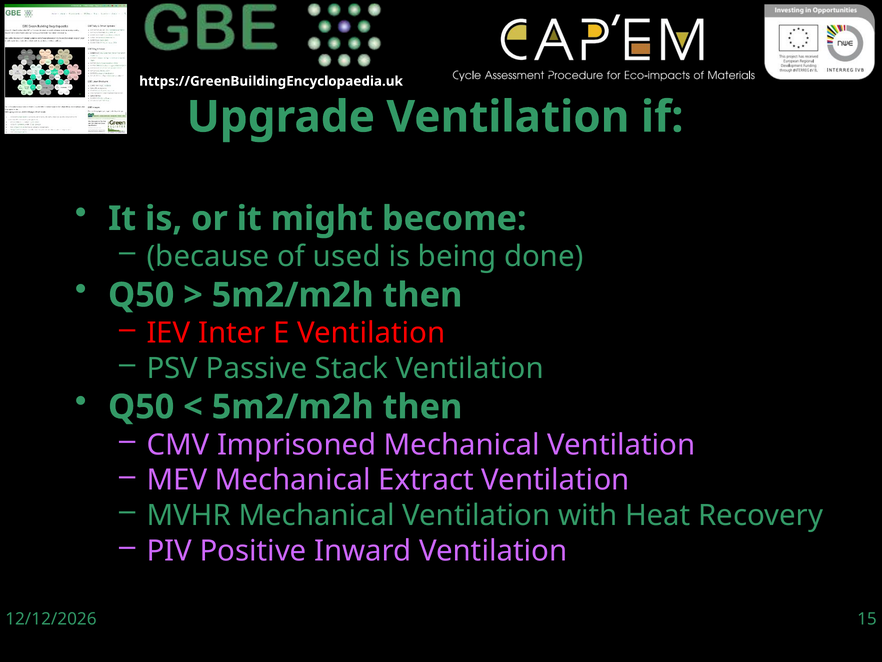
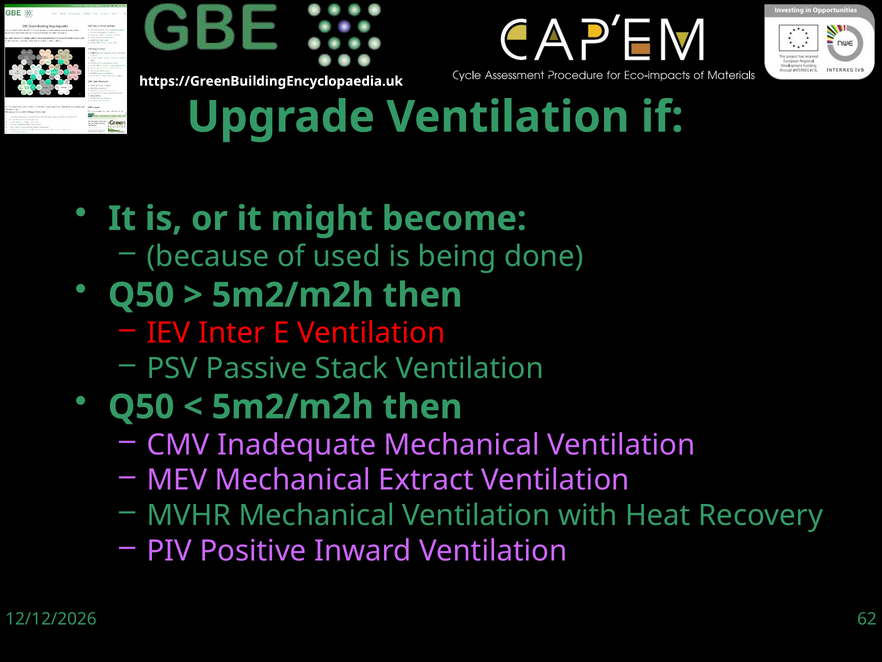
Imprisoned: Imprisoned -> Inadequate (297, 445)
15: 15 -> 62 (867, 619)
